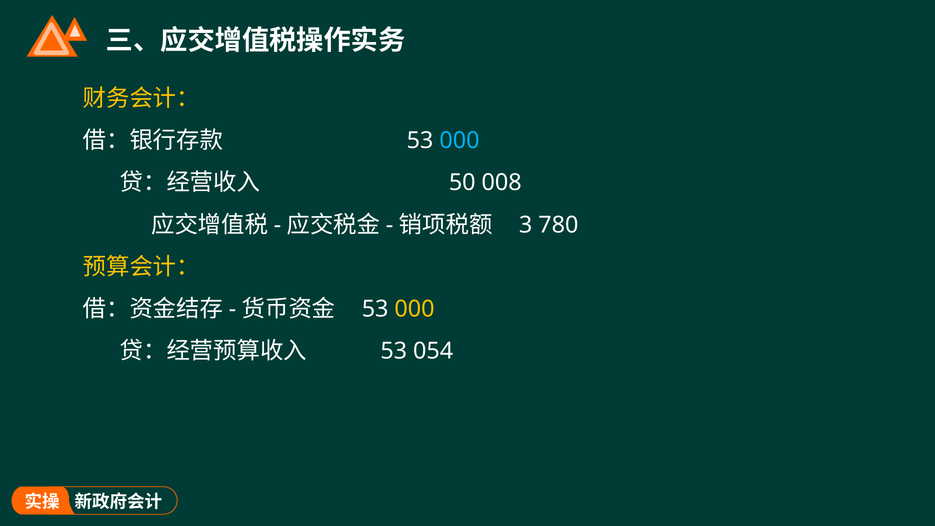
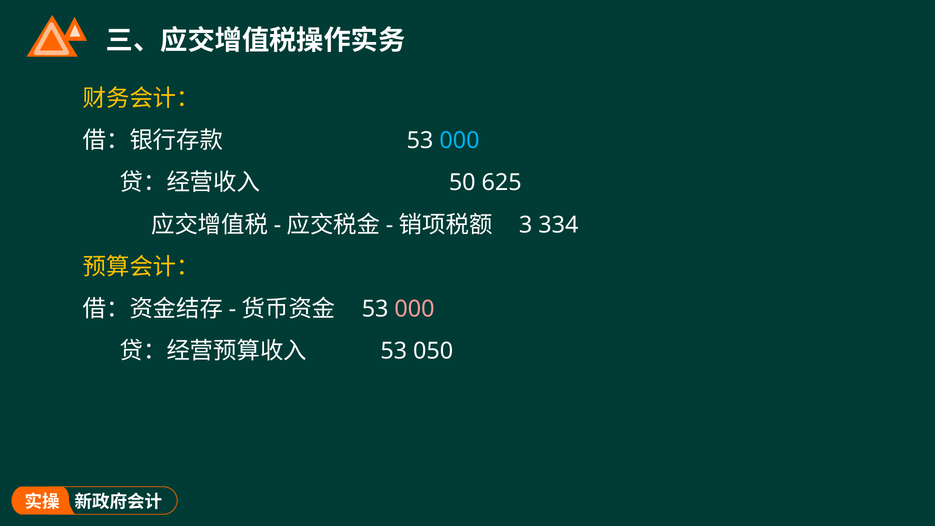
008: 008 -> 625 (502, 183)
780: 780 -> 334 (558, 225)
000 colour: yellow -> pink (415, 309)
054: 054 -> 050 (433, 351)
